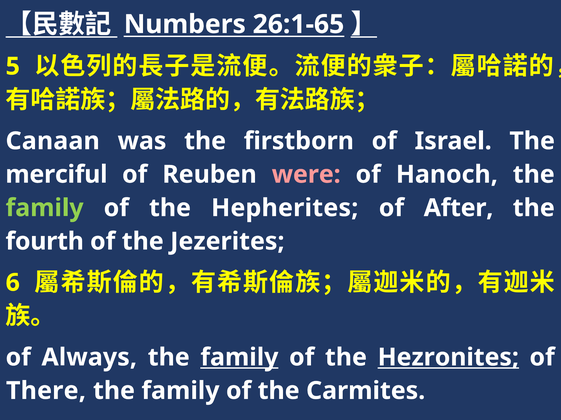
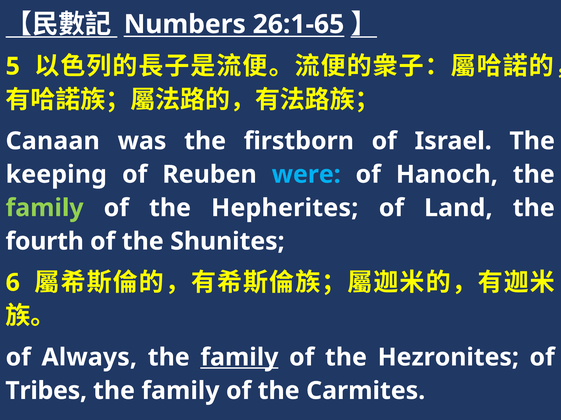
merciful: merciful -> keeping (56, 175)
were colour: pink -> light blue (306, 175)
After: After -> Land (458, 208)
Jezerites: Jezerites -> Shunites (227, 242)
Hezronites underline: present -> none (448, 358)
There: There -> Tribes (46, 391)
